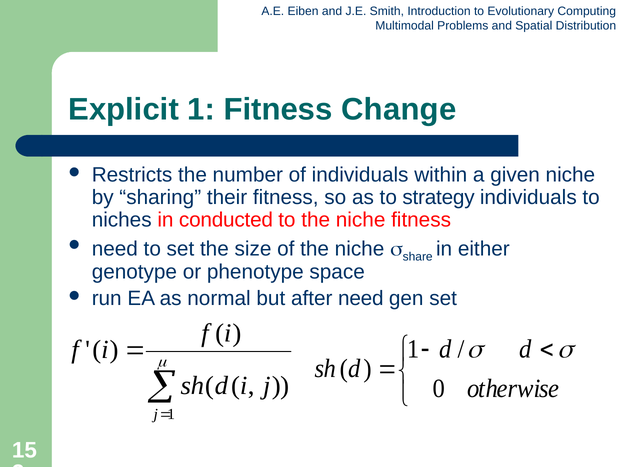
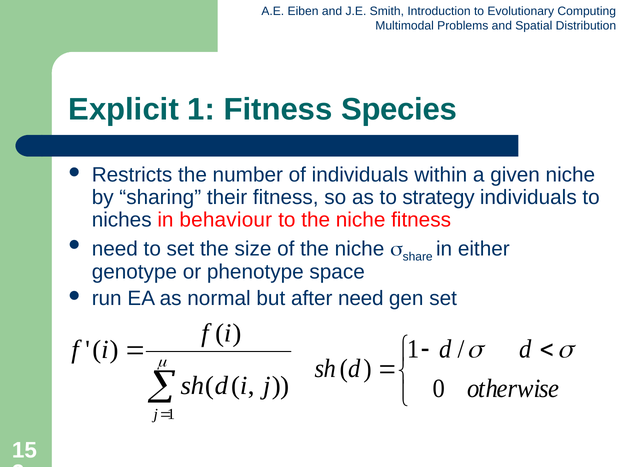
Change: Change -> Species (399, 109)
conducted: conducted -> behaviour (226, 220)
